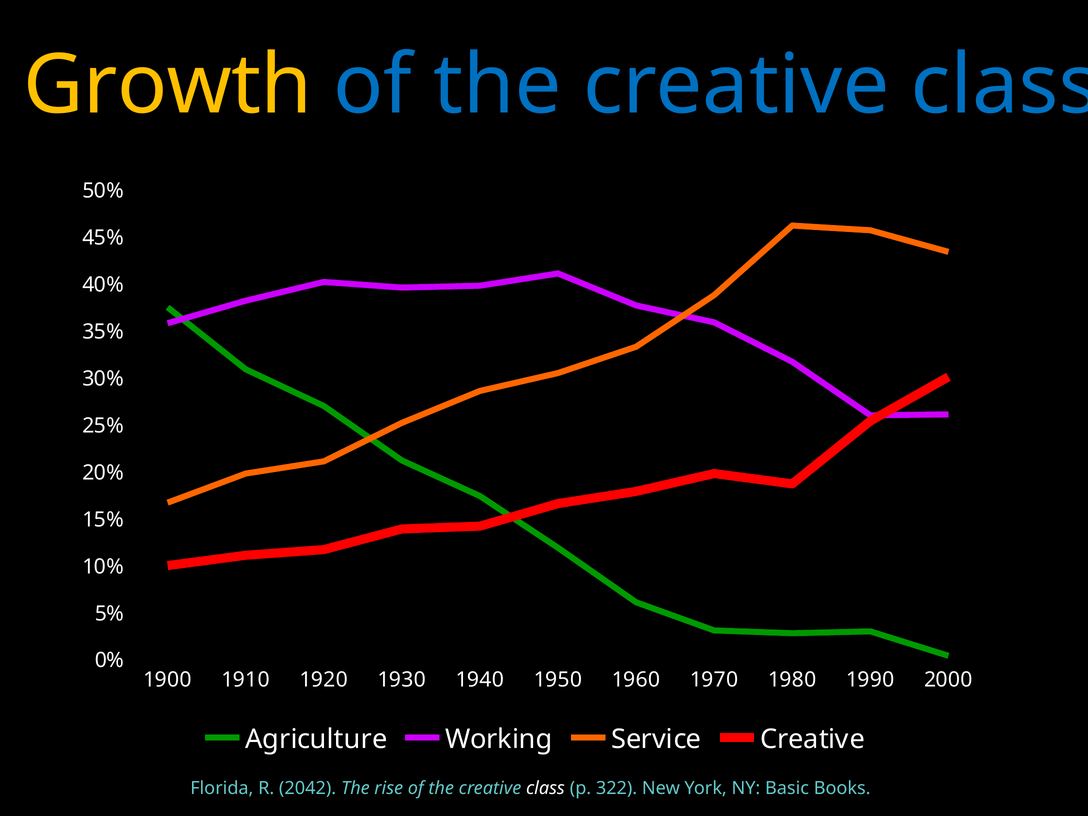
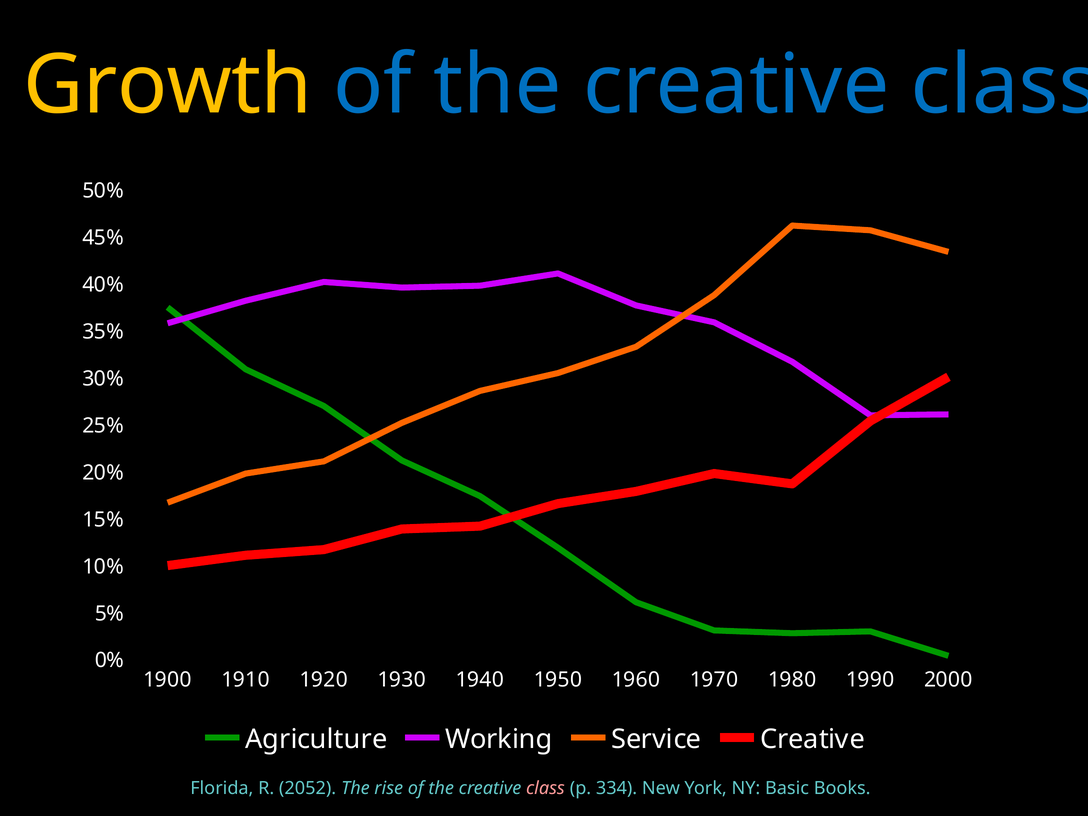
2042: 2042 -> 2052 (308, 788)
class colour: white -> pink (545, 788)
322: 322 -> 334 (617, 788)
